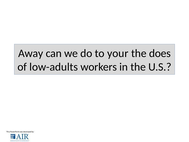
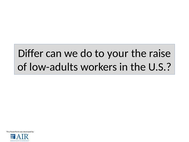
Away: Away -> Differ (31, 53)
does: does -> raise (160, 53)
